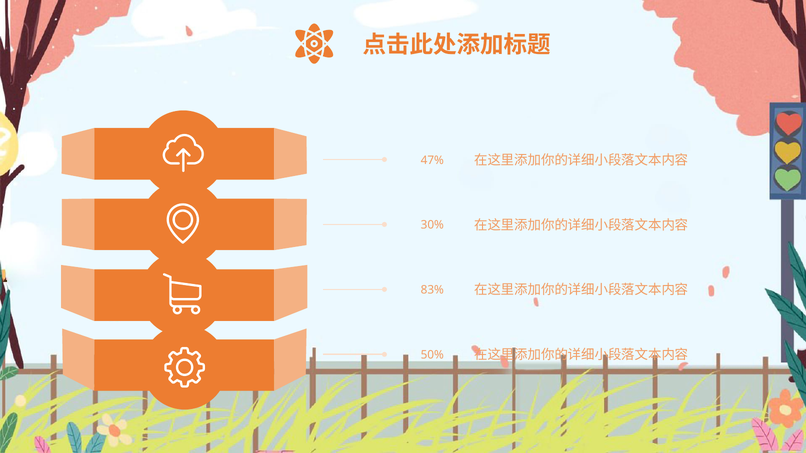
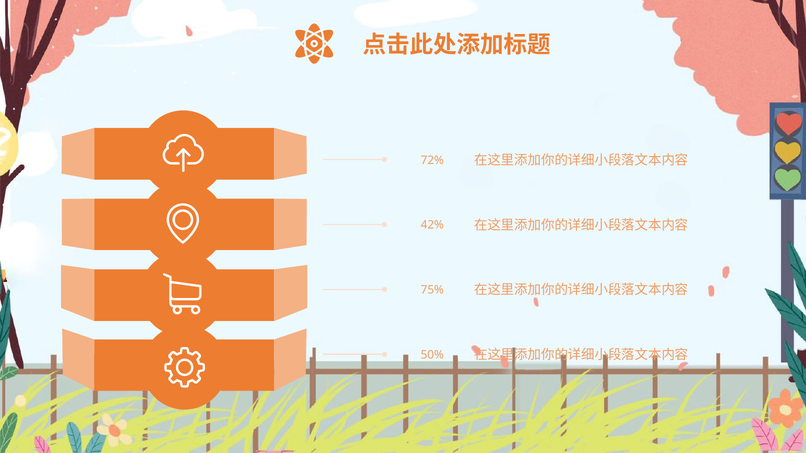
47%: 47% -> 72% (432, 160)
30%: 30% -> 42% (432, 225)
83%: 83% -> 75% (432, 290)
